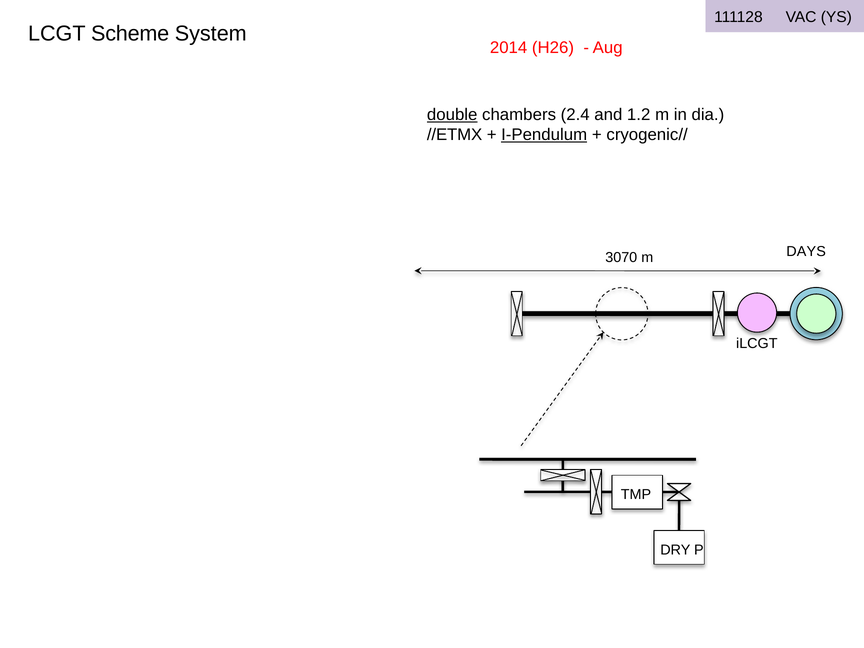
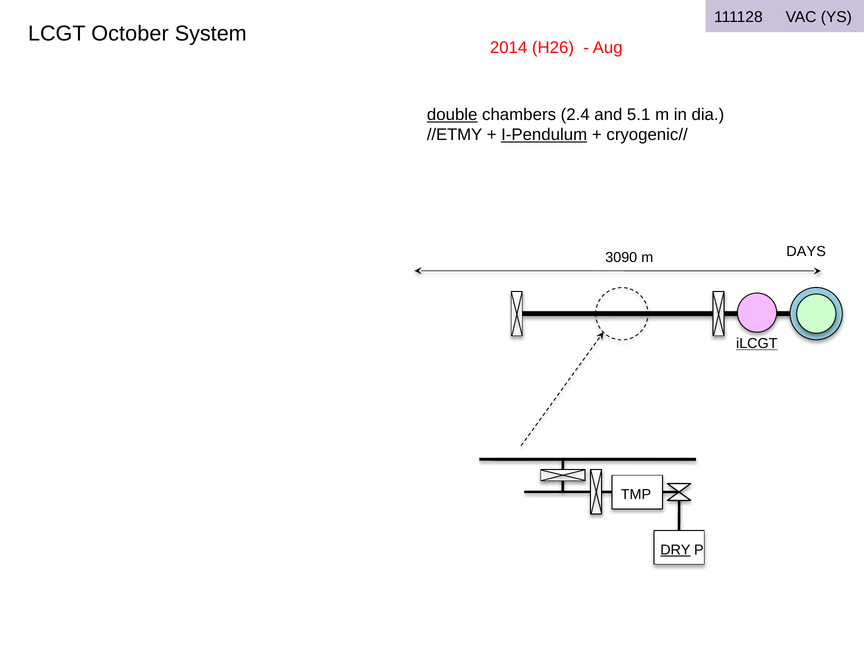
Scheme: Scheme -> October (130, 34)
1.2: 1.2 -> 5.1 (639, 115)
//ETMX: //ETMX -> //ETMY (455, 135)
3070: 3070 -> 3090 (621, 257)
iLCGT underline: none -> present (757, 344)
DRY underline: none -> present (675, 550)
